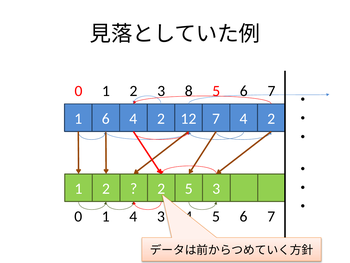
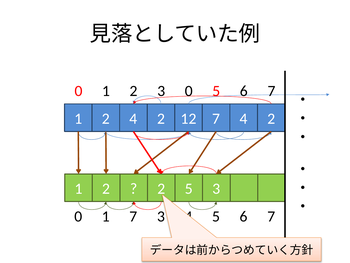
2 3 8: 8 -> 0 (189, 91)
6: 6 -> 2 (106, 119)
1 4: 4 -> 7 (133, 216)
